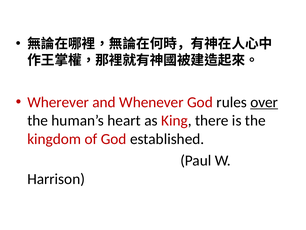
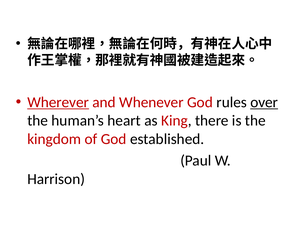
Wherever underline: none -> present (58, 102)
